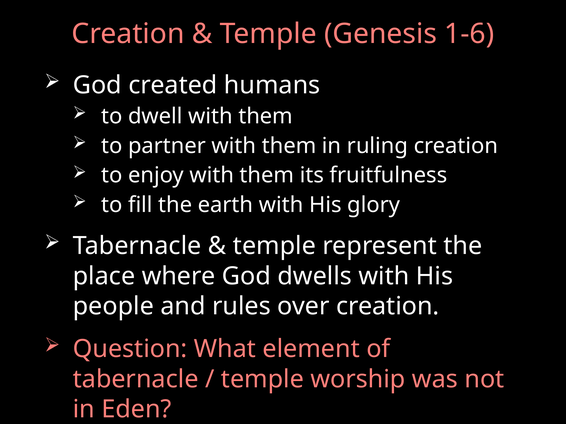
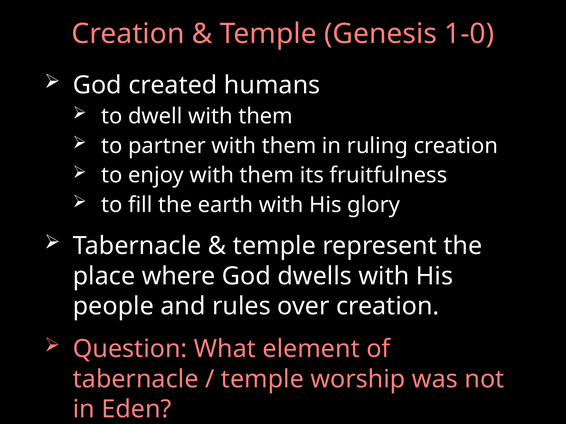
1-6: 1-6 -> 1-0 (469, 34)
